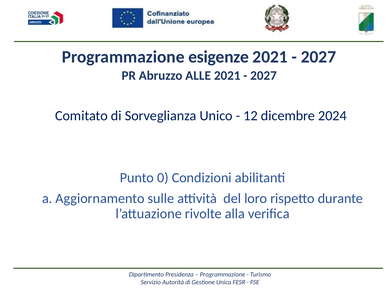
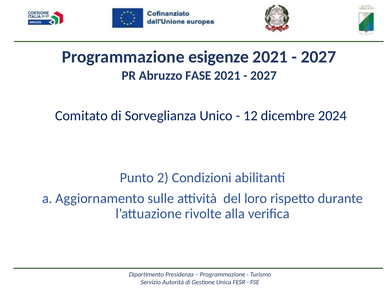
ALLE: ALLE -> FASE (198, 76)
0: 0 -> 2 (163, 178)
